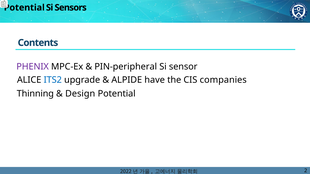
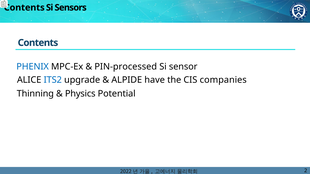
Potential: Potential -> Contents (24, 8)
PHENIX colour: purple -> blue (33, 67)
PIN-peripheral: PIN-peripheral -> PIN-processed (126, 67)
Design: Design -> Physics (80, 94)
